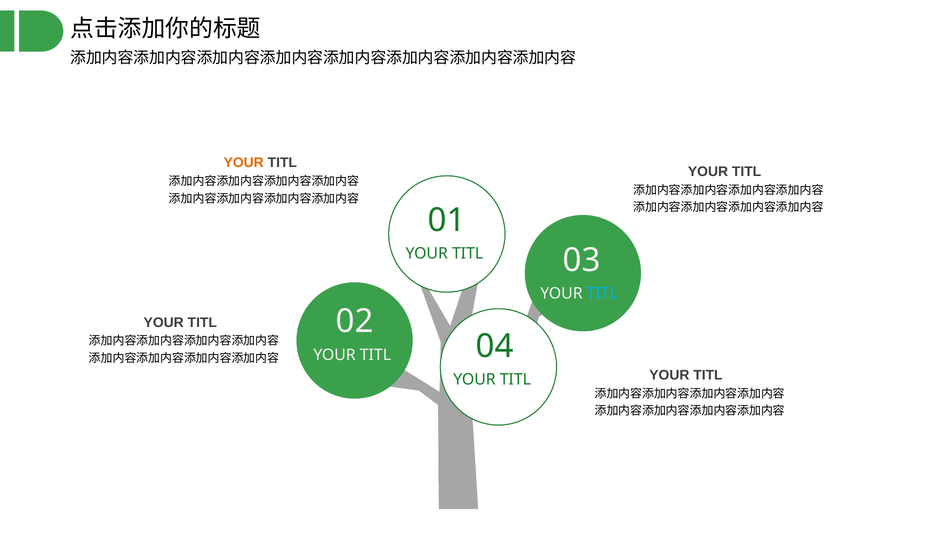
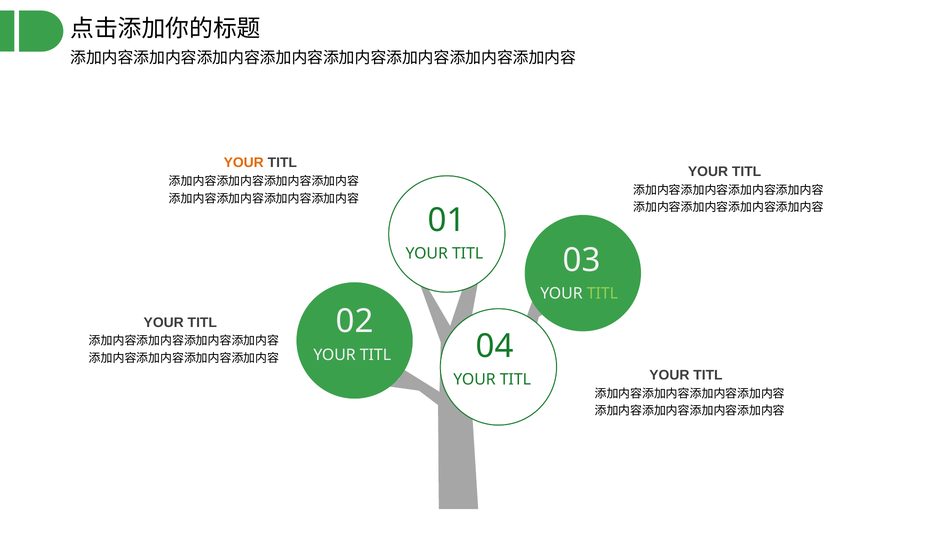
TITL colour: light blue -> light green (602, 293)
